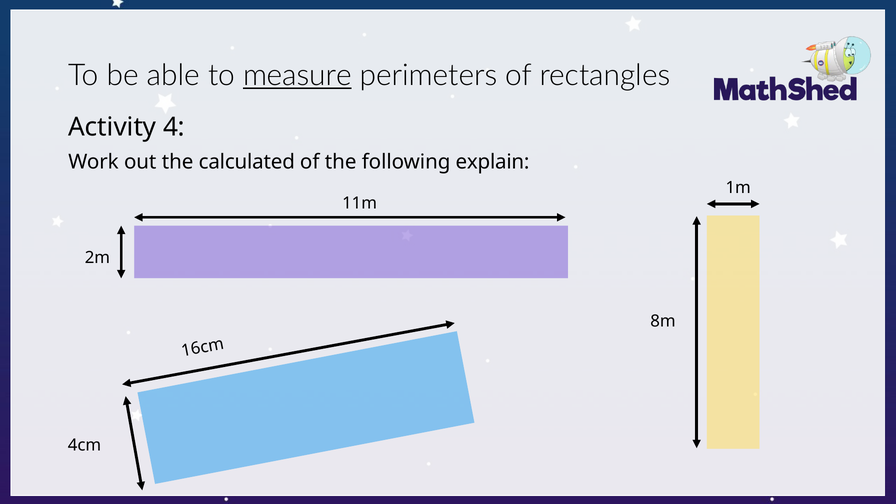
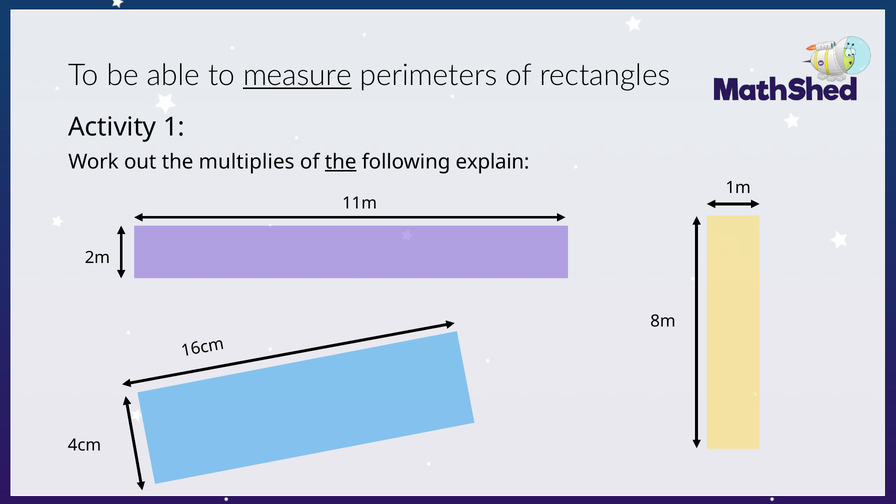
4: 4 -> 1 (174, 127)
calculated: calculated -> multiplies (247, 162)
the underline: none -> present (341, 162)
